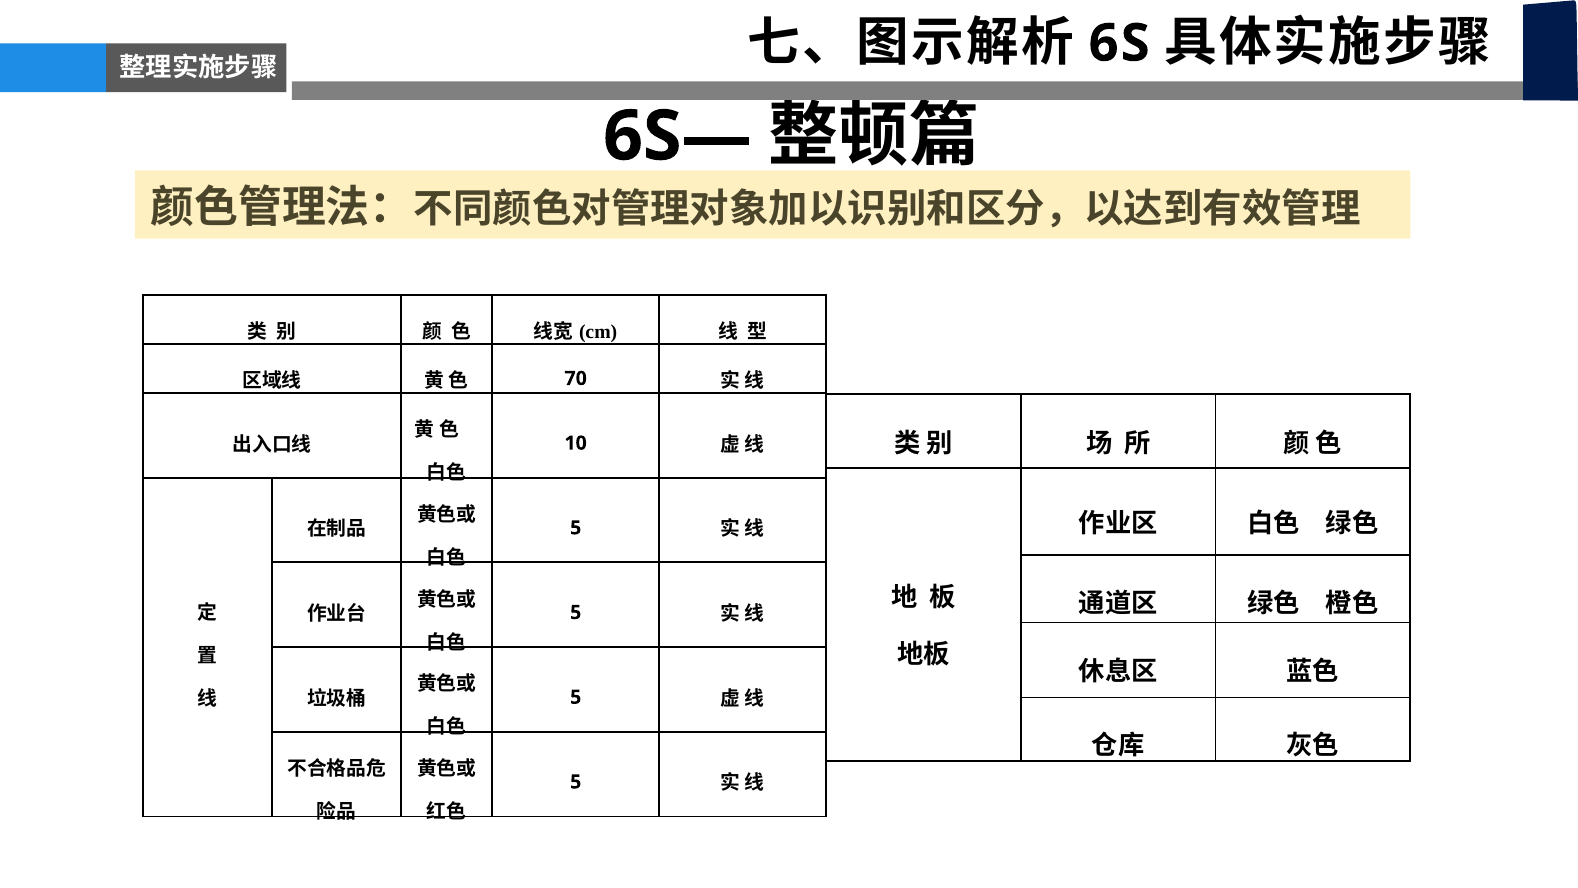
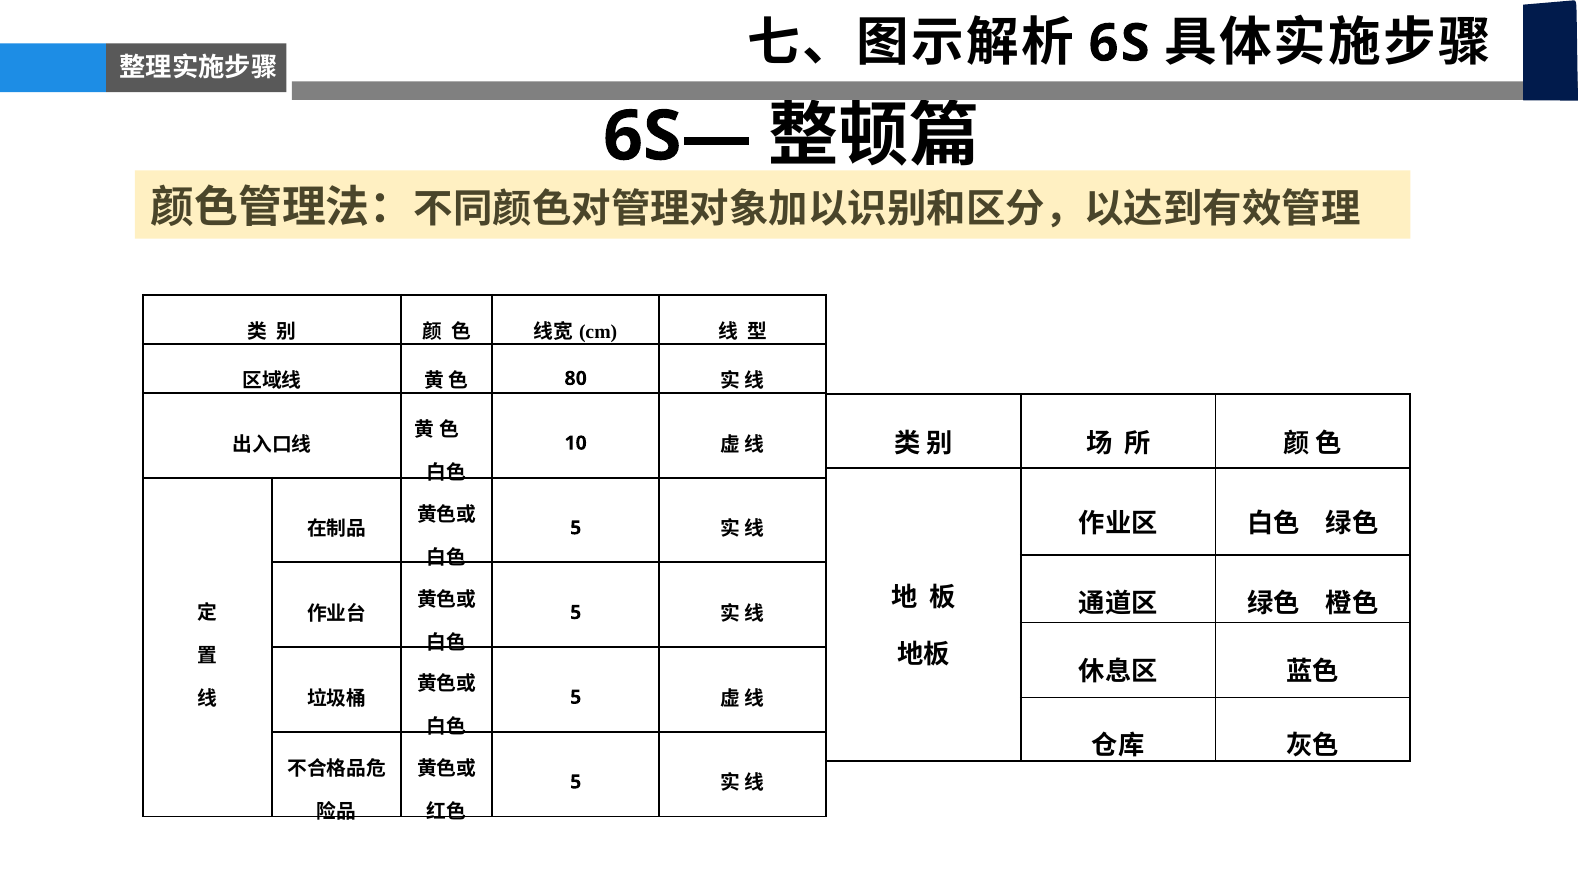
70: 70 -> 80 (576, 378)
